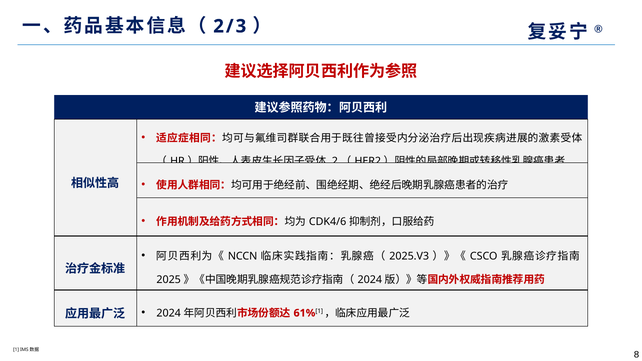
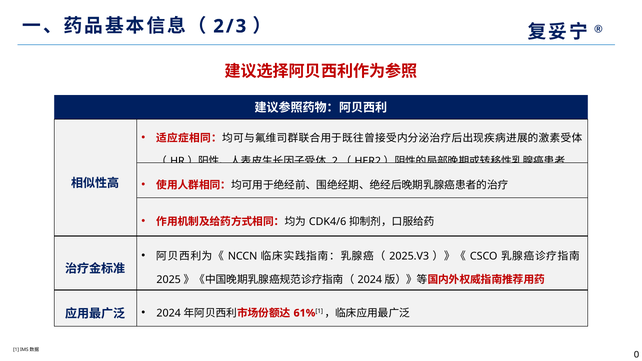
8: 8 -> 0 (637, 355)
